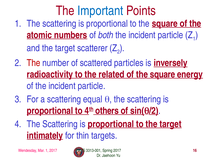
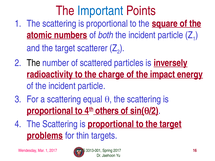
The colour: red -> black (34, 63)
related: related -> charge (111, 75)
of the square: square -> impact (163, 75)
intimately: intimately -> problems (45, 136)
